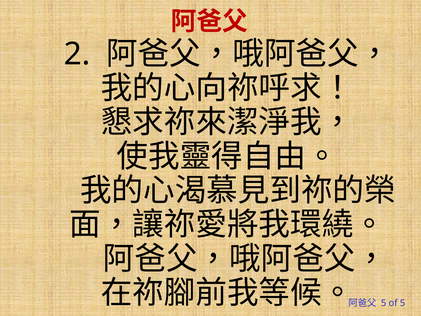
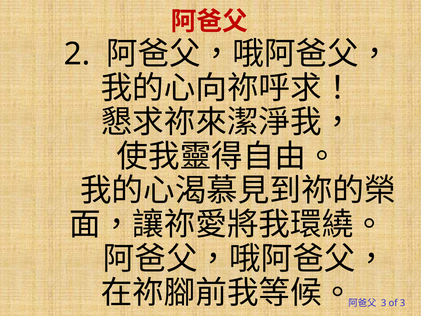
5: 5 -> 3 (384, 303)
of 5: 5 -> 3 (403, 303)
